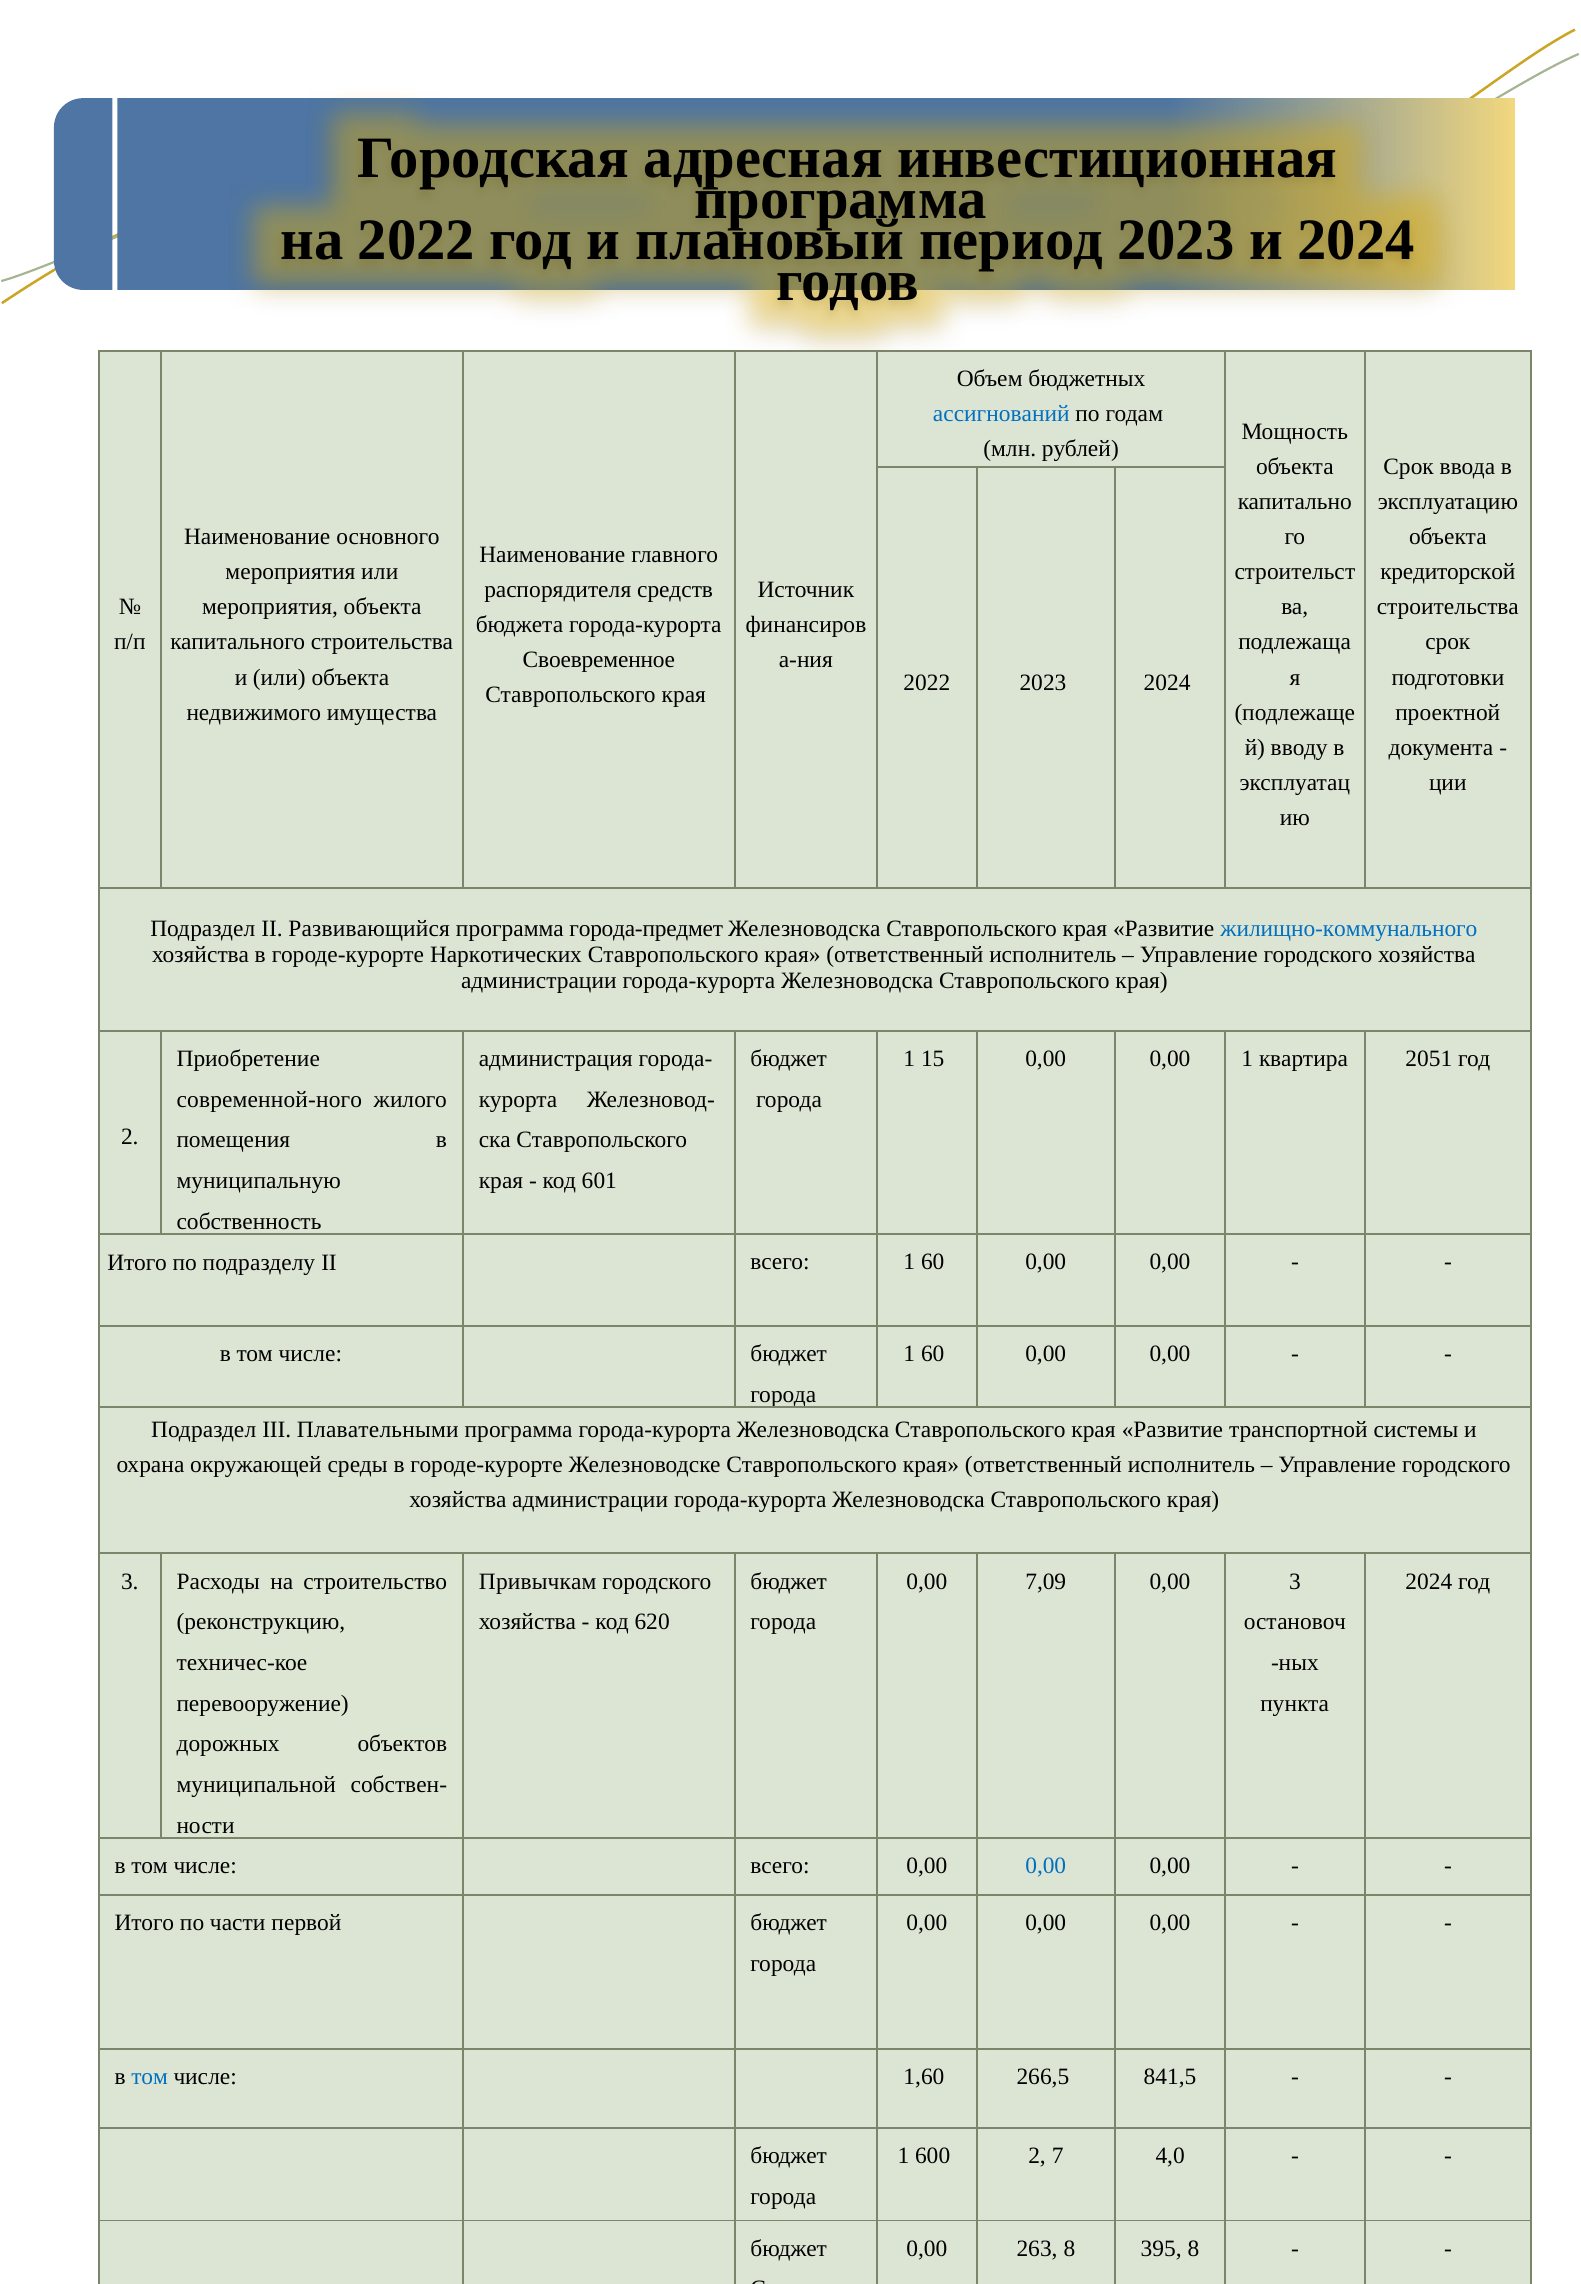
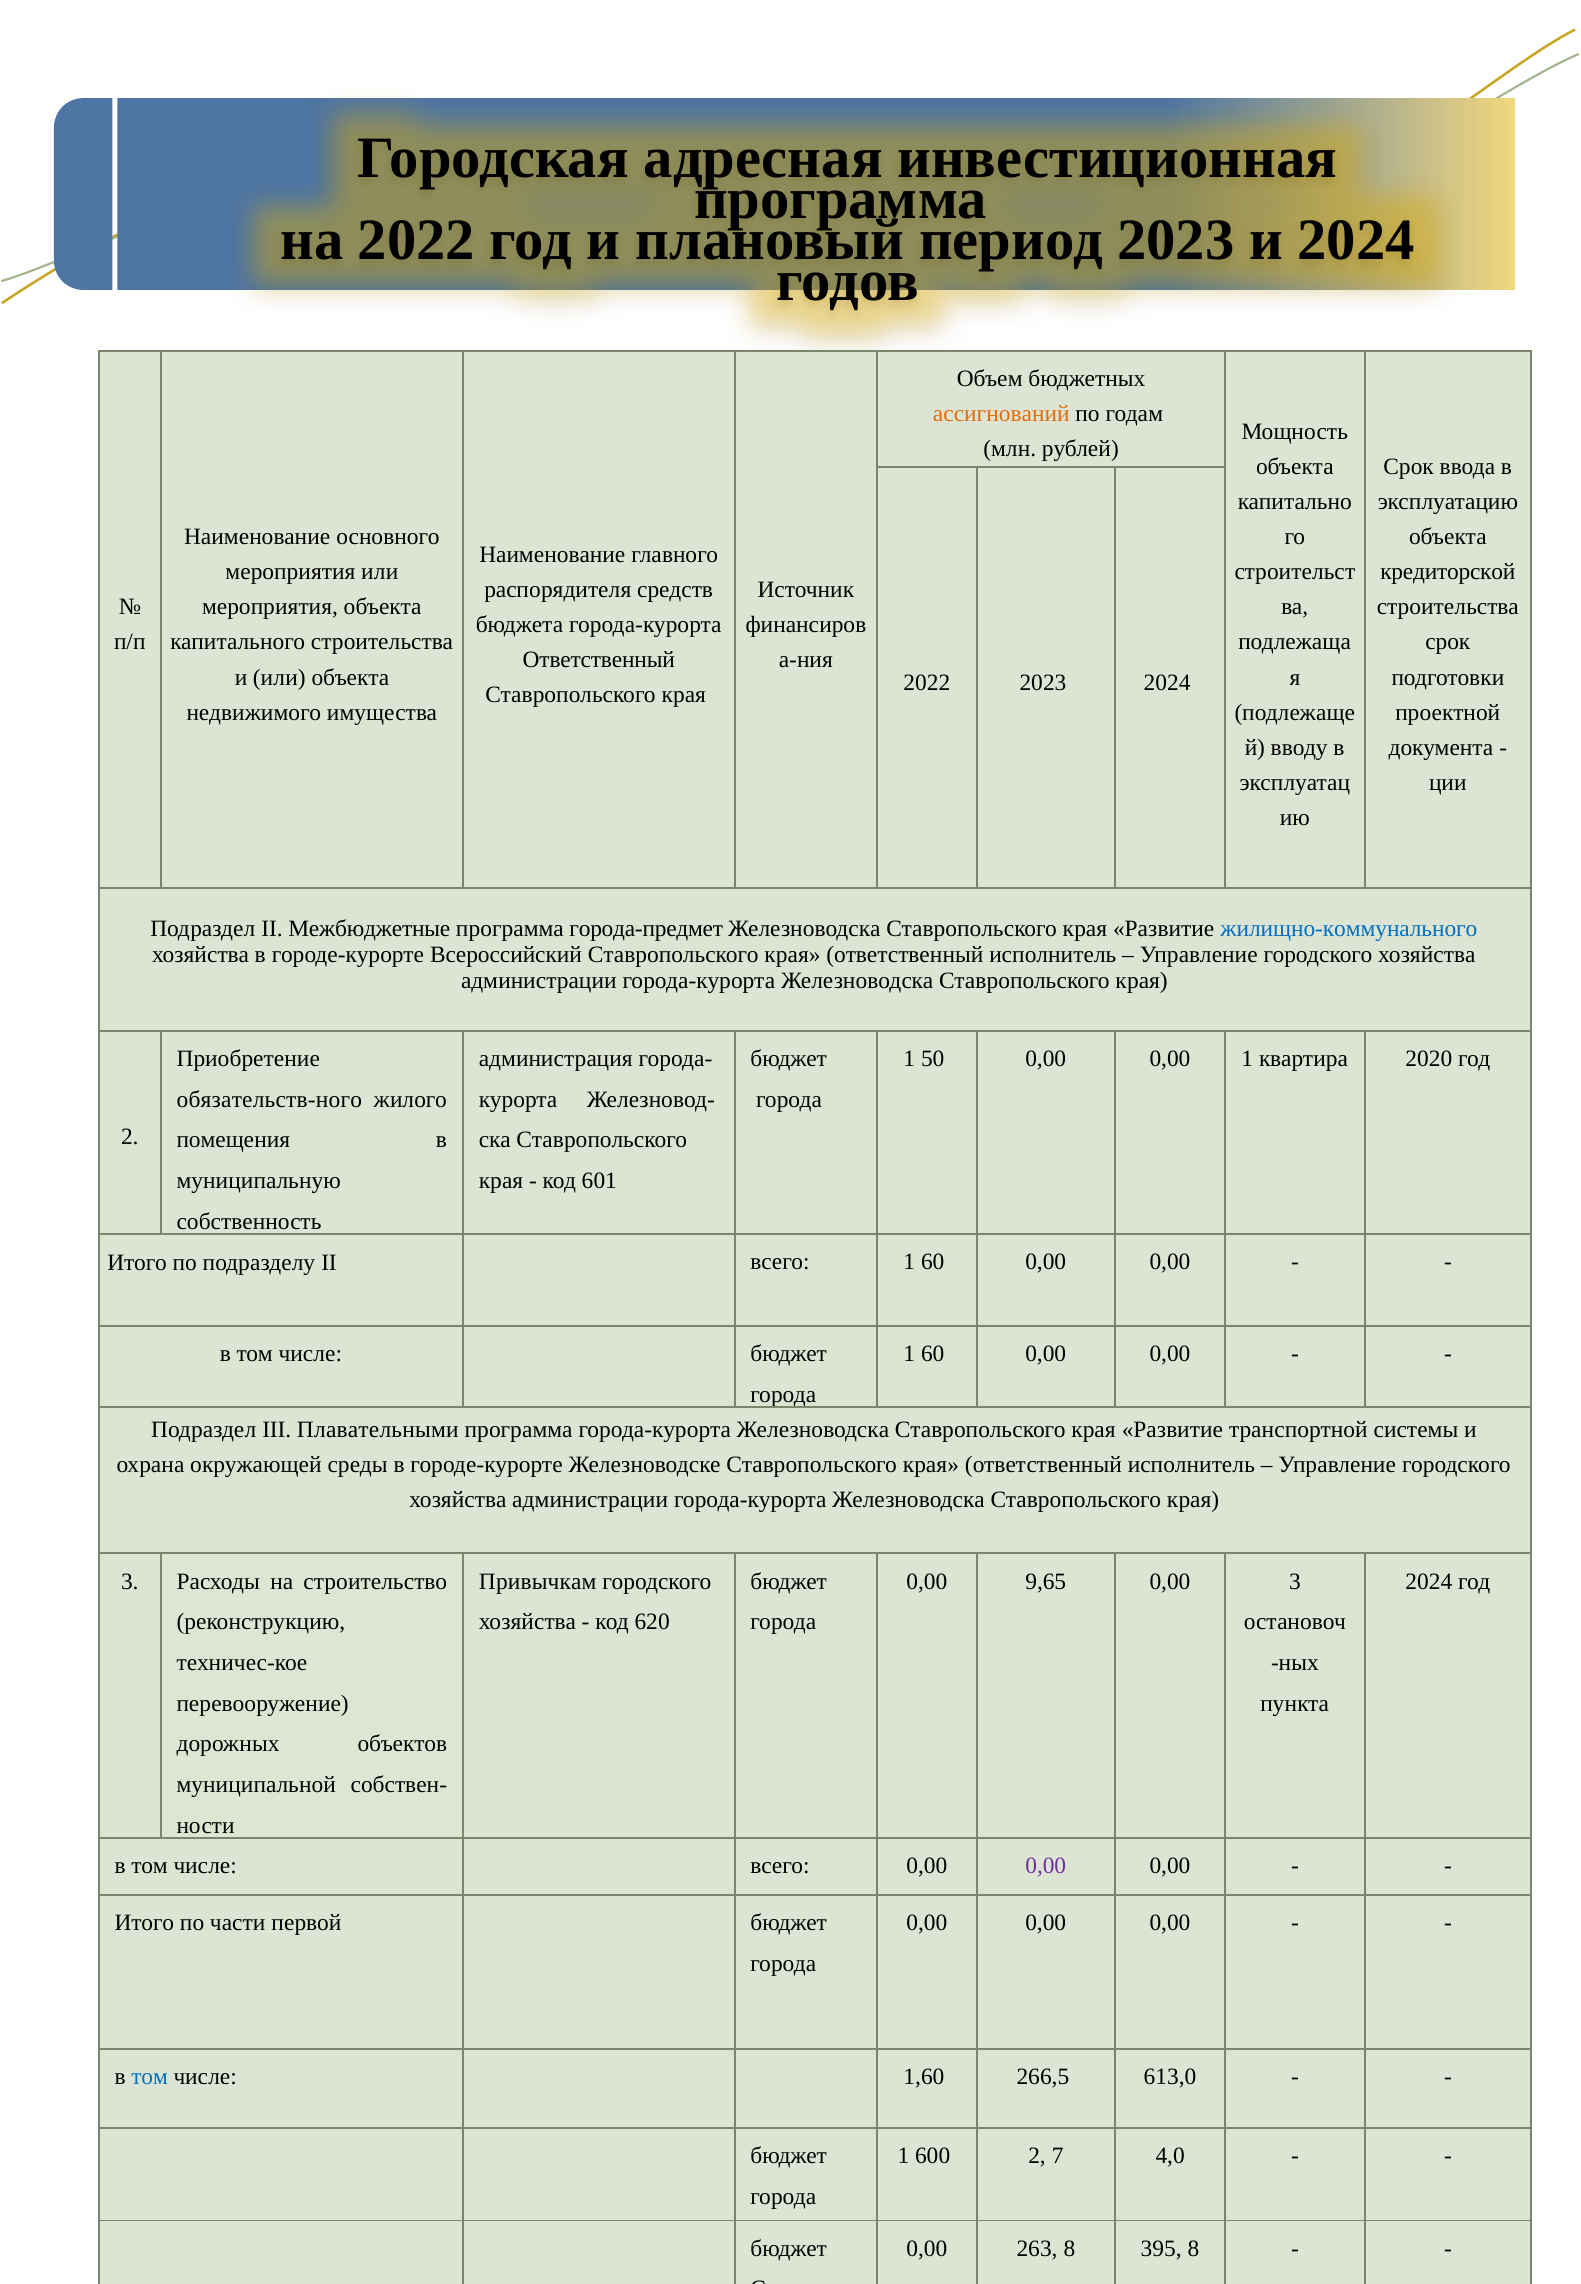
ассигнований colour: blue -> orange (1001, 414)
Своевременное: Своевременное -> Ответственный (599, 660)
Развивающийся: Развивающийся -> Межбюджетные (369, 929)
Наркотических: Наркотических -> Всероссийский (506, 955)
15: 15 -> 50 (933, 1058)
2051: 2051 -> 2020 (1429, 1058)
современной-ного: современной-ного -> обязательств-ного (269, 1099)
7,09: 7,09 -> 9,65 (1046, 1581)
0,00 colour: blue -> purple (1046, 1866)
841,5: 841,5 -> 613,0 (1170, 2077)
